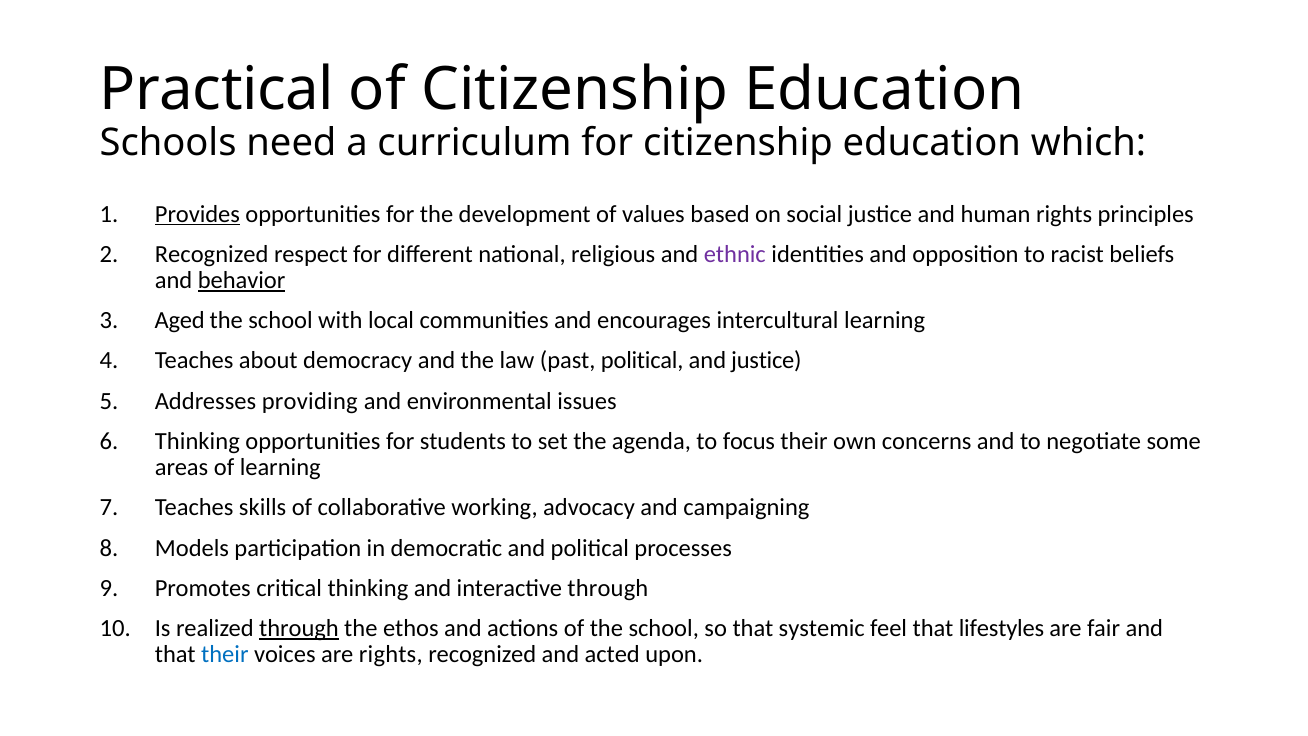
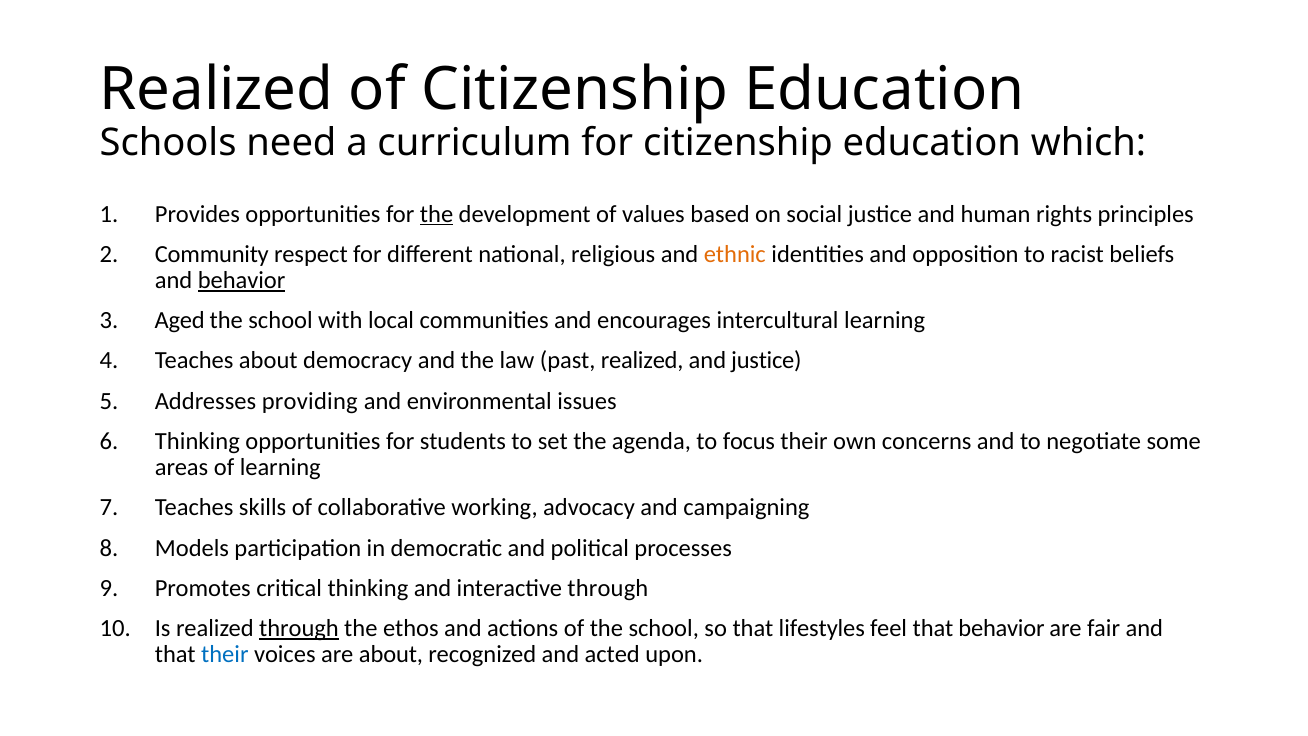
Practical: Practical -> Realized (217, 89)
Provides underline: present -> none (197, 214)
the underline: none -> present (437, 214)
Recognized: Recognized -> Community (212, 254)
ethnic colour: purple -> orange (735, 254)
past political: political -> realized (642, 361)
systemic: systemic -> lifestyles (822, 628)
that lifestyles: lifestyles -> behavior (1002, 628)
are rights: rights -> about (391, 655)
